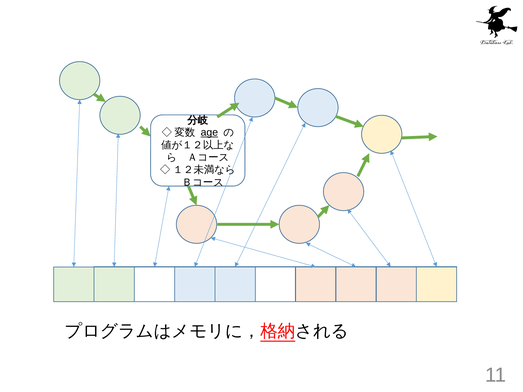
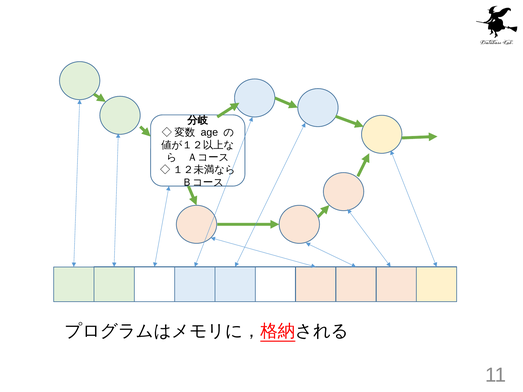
age underline: present -> none (209, 133)
